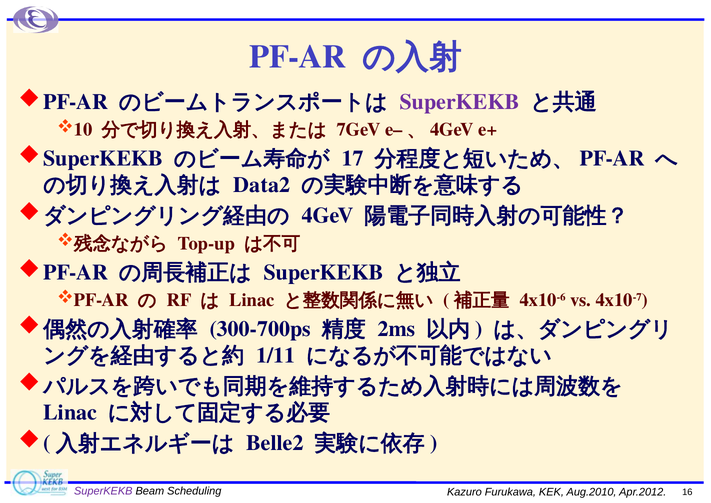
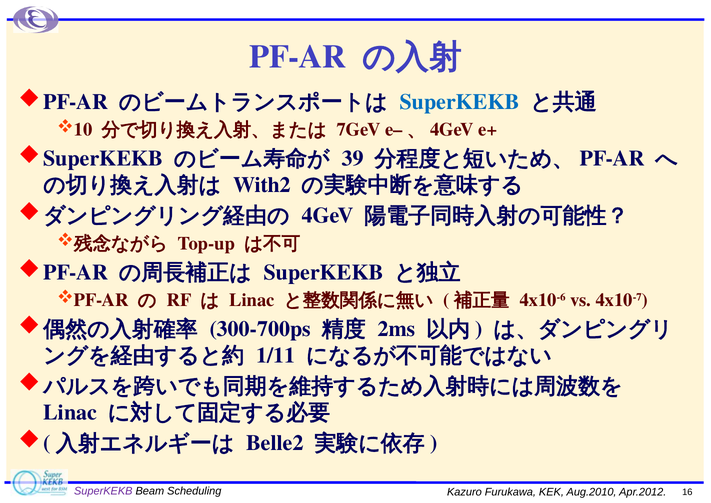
SuperKEKB colour: purple -> blue (460, 102)
17: 17 -> 39 (353, 159)
Data2: Data2 -> With2 (262, 185)
